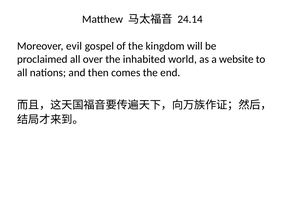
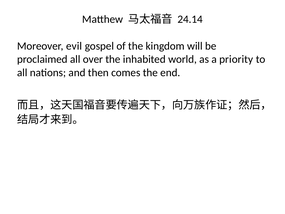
website: website -> priority (236, 59)
